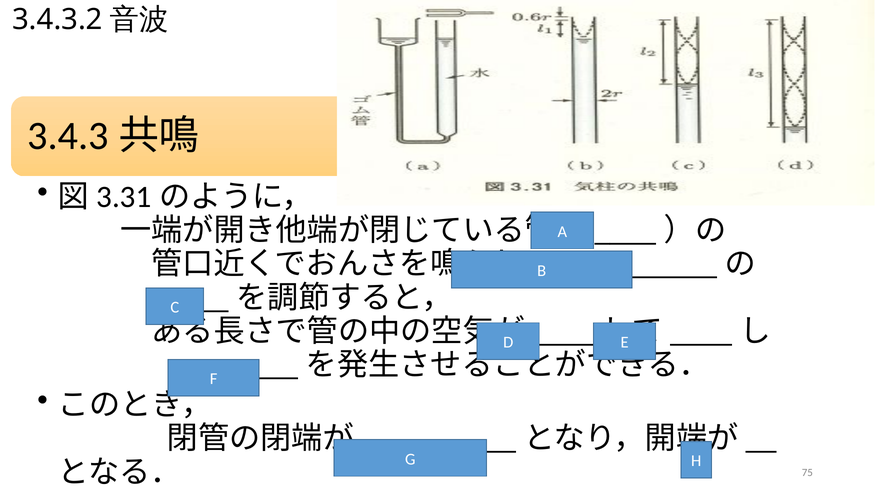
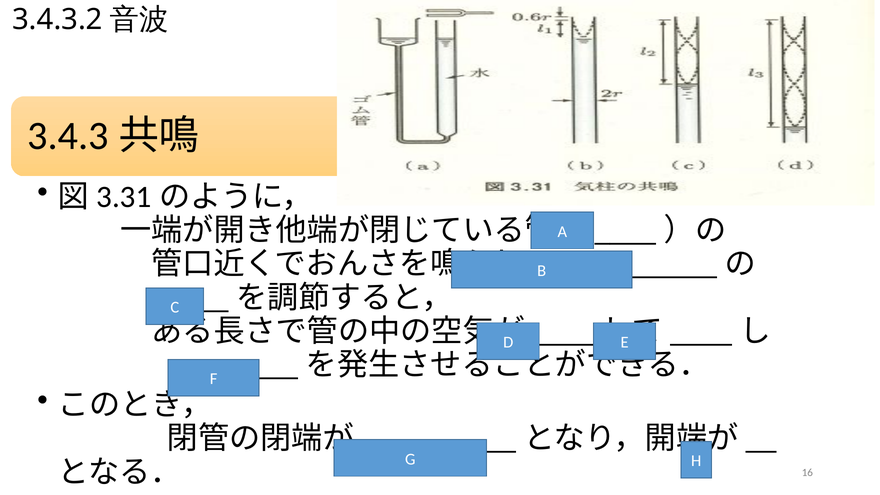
75: 75 -> 16 (807, 473)
